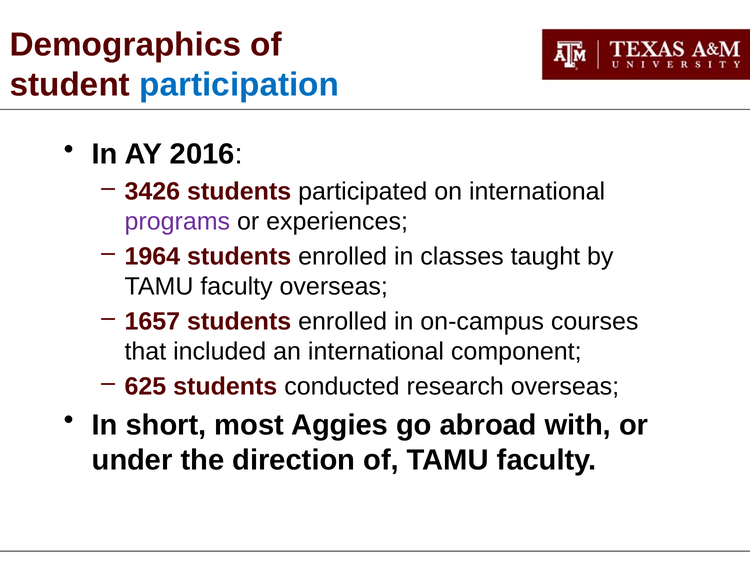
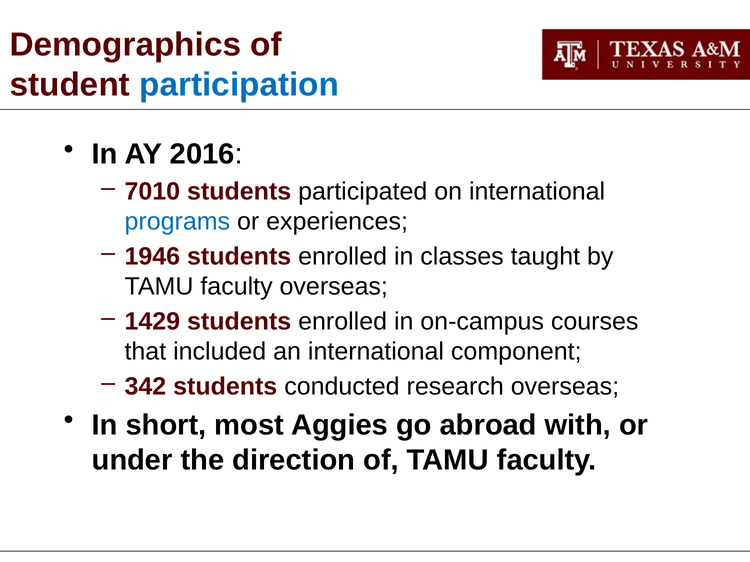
3426: 3426 -> 7010 (152, 192)
programs colour: purple -> blue (177, 222)
1964: 1964 -> 1946 (152, 257)
1657: 1657 -> 1429 (152, 322)
625: 625 -> 342 (145, 387)
